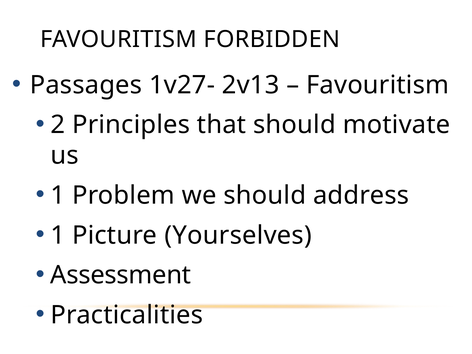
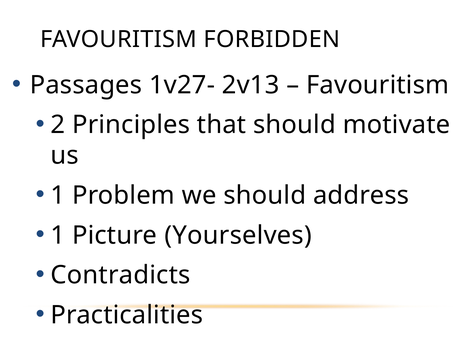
Assessment: Assessment -> Contradicts (120, 275)
